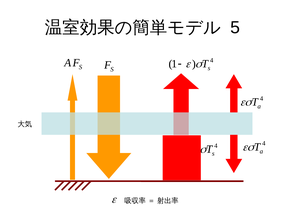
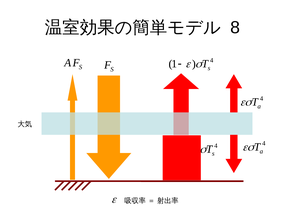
5: 5 -> 8 (235, 28)
